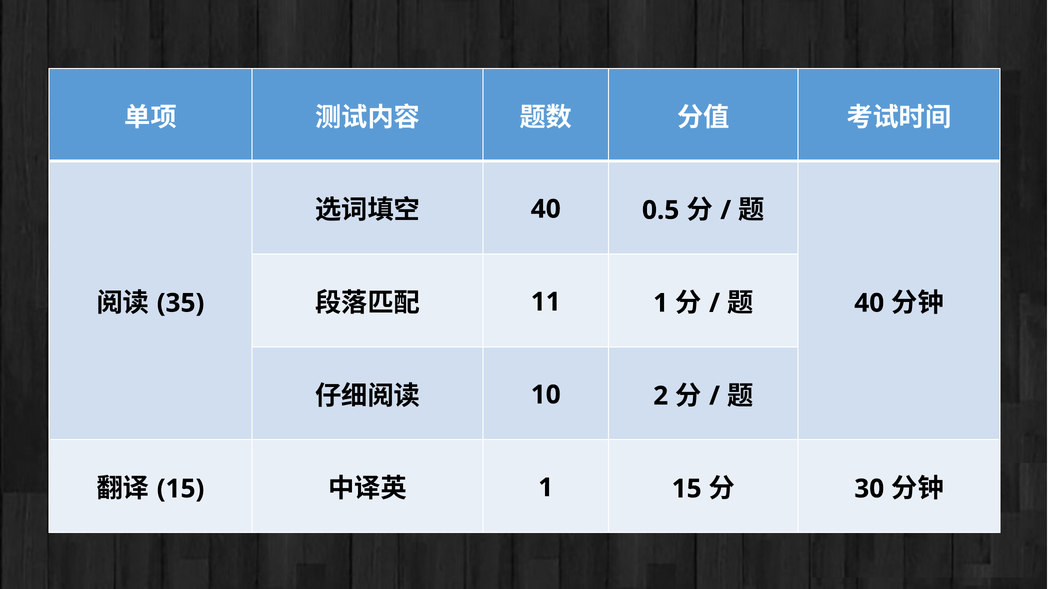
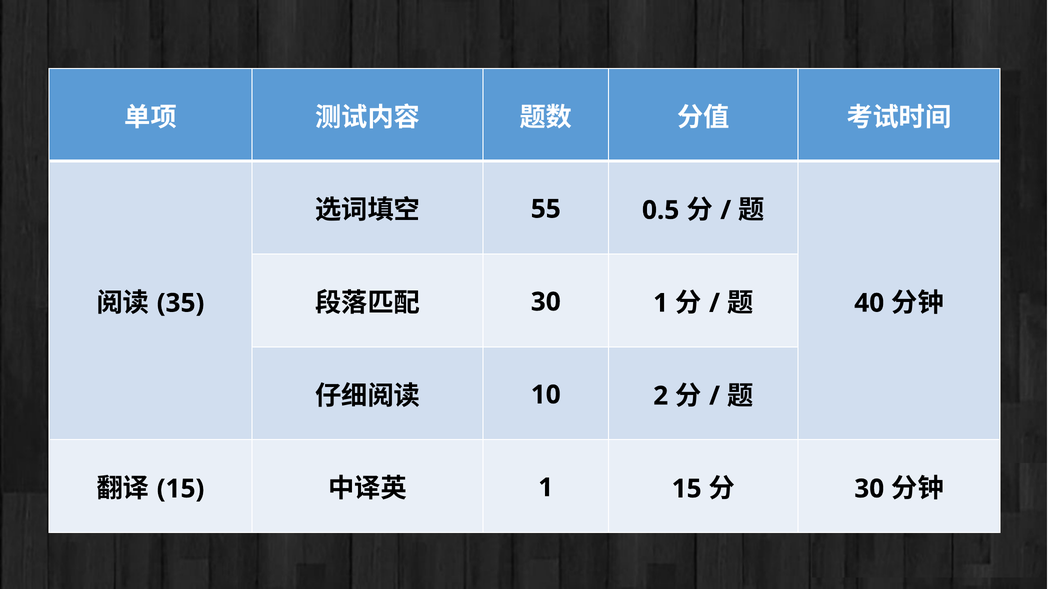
40: 40 -> 55 (546, 209)
11: 11 -> 30 (546, 302)
